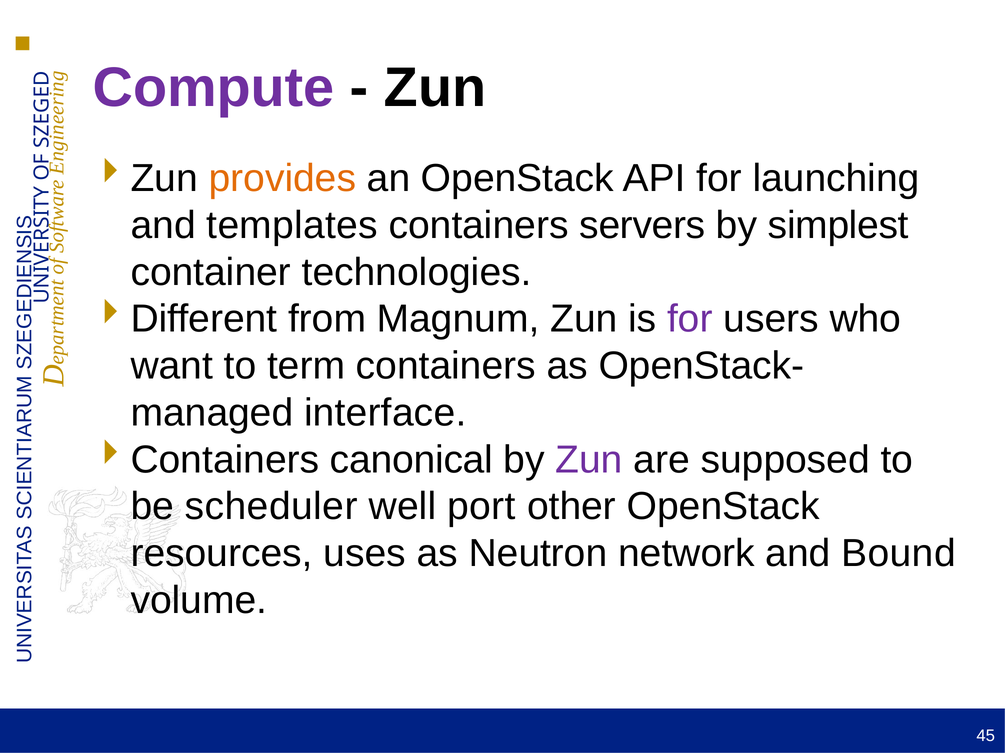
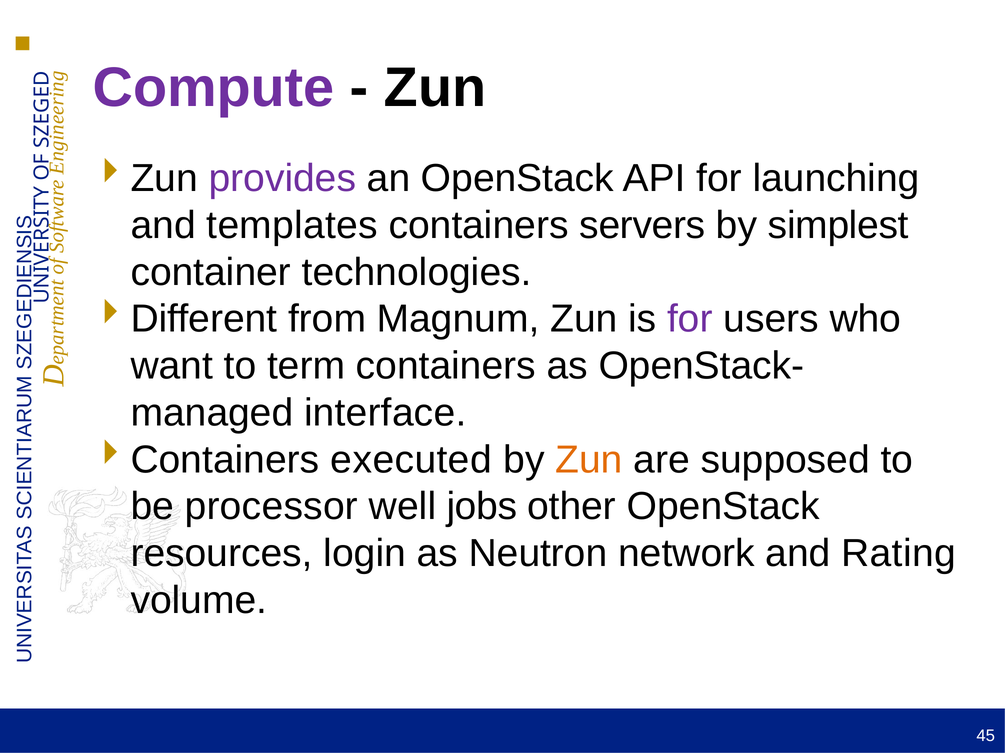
provides colour: orange -> purple (282, 179)
canonical: canonical -> executed (411, 460)
Zun colour: purple -> orange (589, 460)
scheduler: scheduler -> processor (271, 507)
port: port -> jobs (482, 507)
uses: uses -> login (365, 554)
Bound: Bound -> Rating (899, 554)
